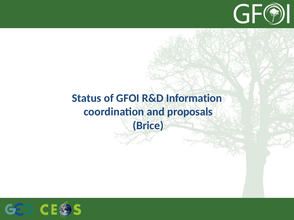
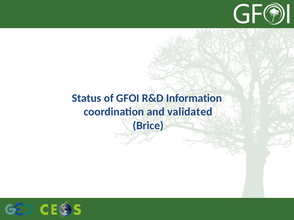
proposals: proposals -> validated (190, 112)
